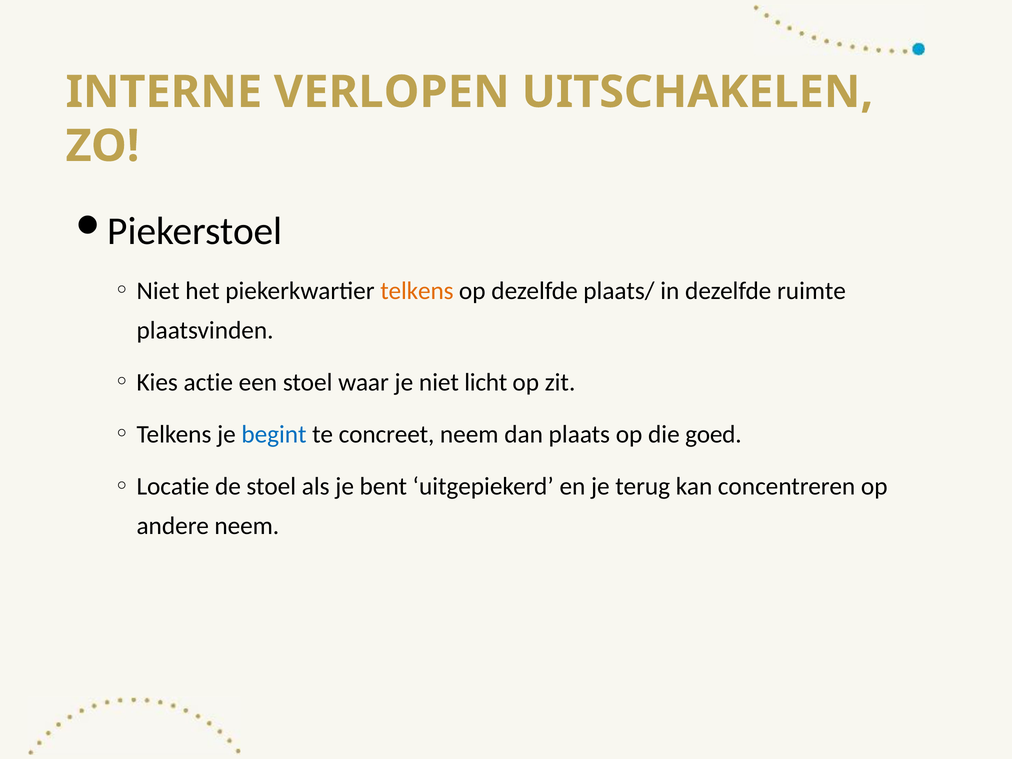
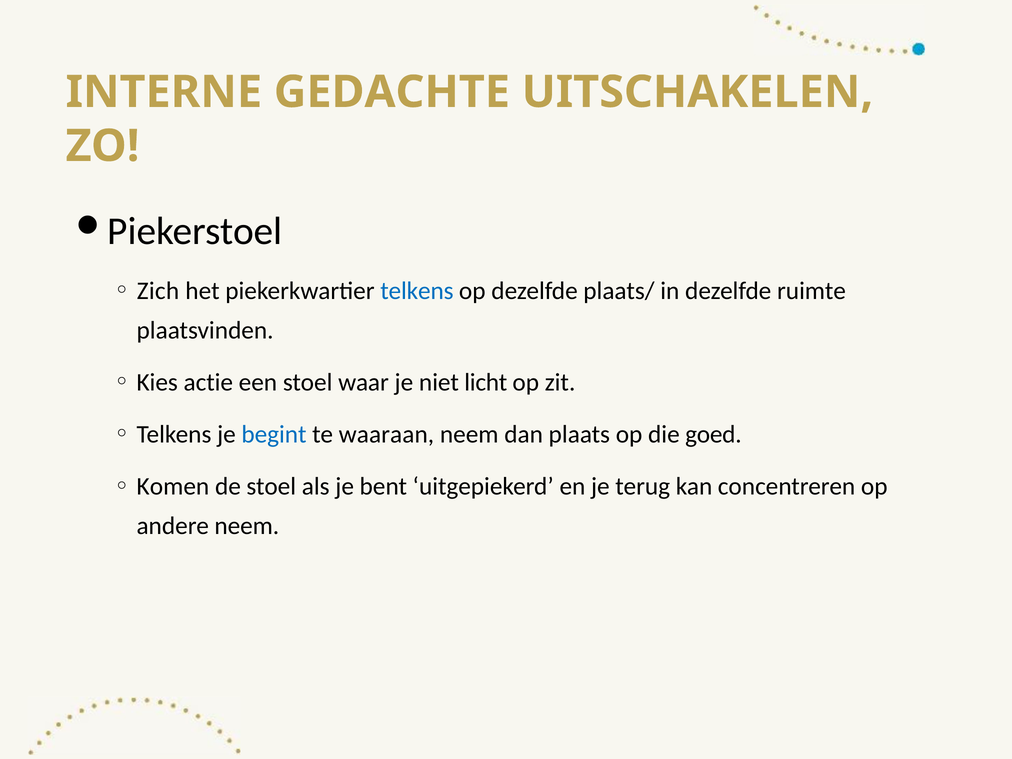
VERLOPEN: VERLOPEN -> GEDACHTE (392, 92)
Niet: Niet -> Zich (158, 291)
telkens colour: orange -> blue (417, 291)
concreet: concreet -> waaraan (386, 434)
Locatie: Locatie -> Komen (173, 487)
